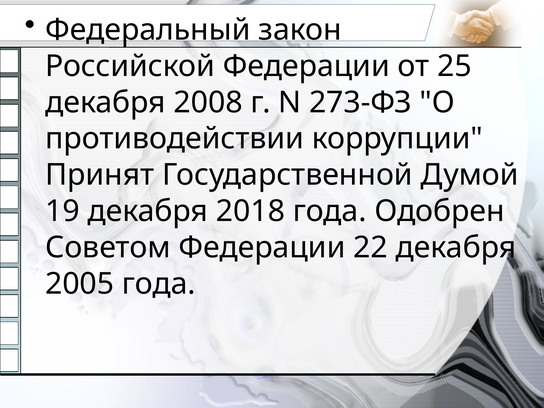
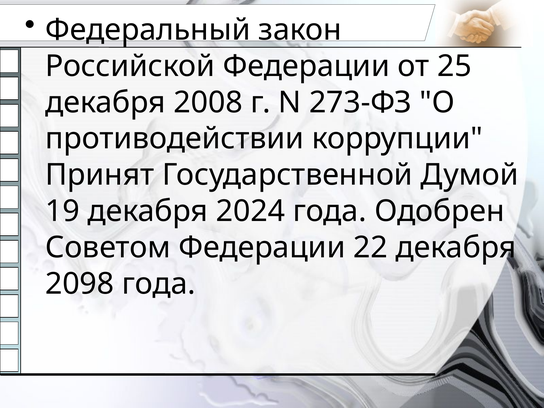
2018: 2018 -> 2024 (250, 211)
2005: 2005 -> 2098 (80, 284)
